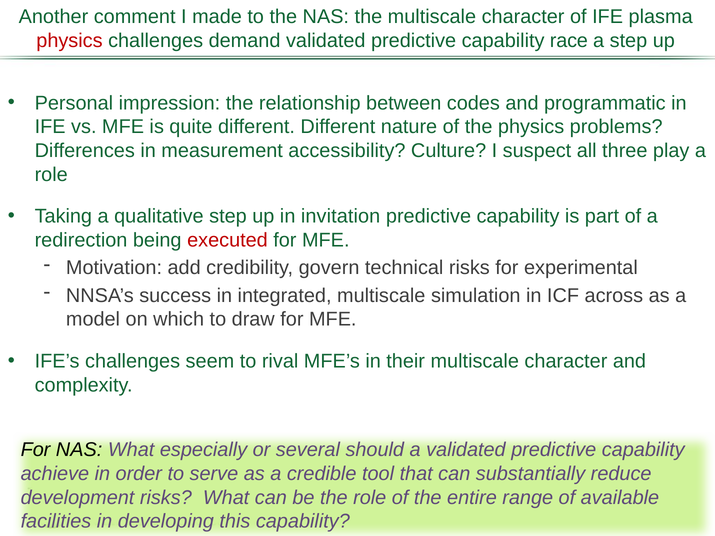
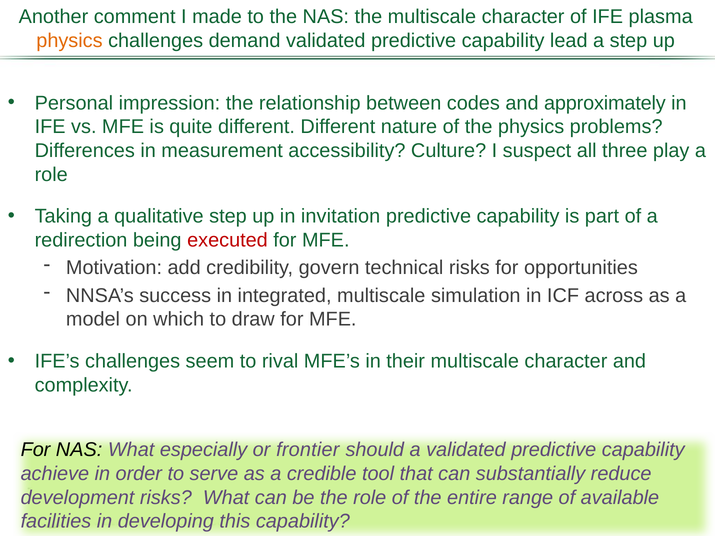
physics colour: red -> orange (69, 40)
race: race -> lead (569, 40)
programmatic: programmatic -> approximately (605, 103)
experimental: experimental -> opportunities (581, 268)
several: several -> frontier (308, 450)
